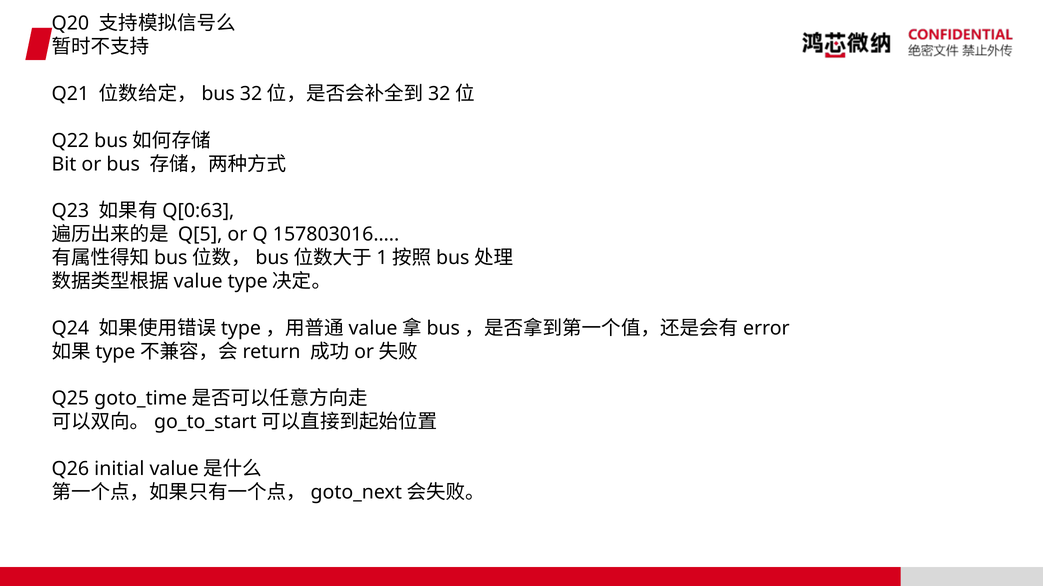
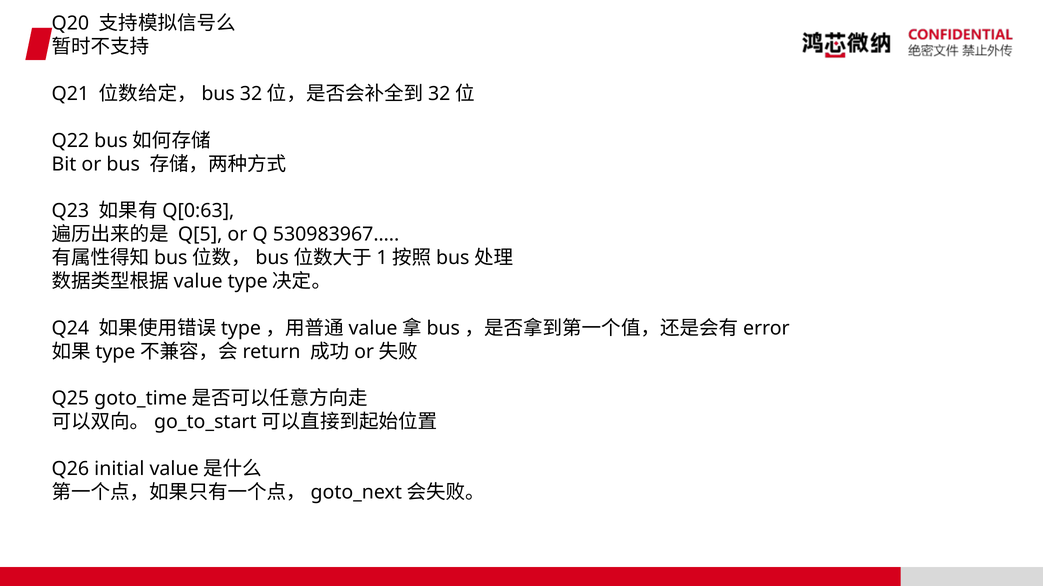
157803016…: 157803016… -> 530983967… (336, 235)
